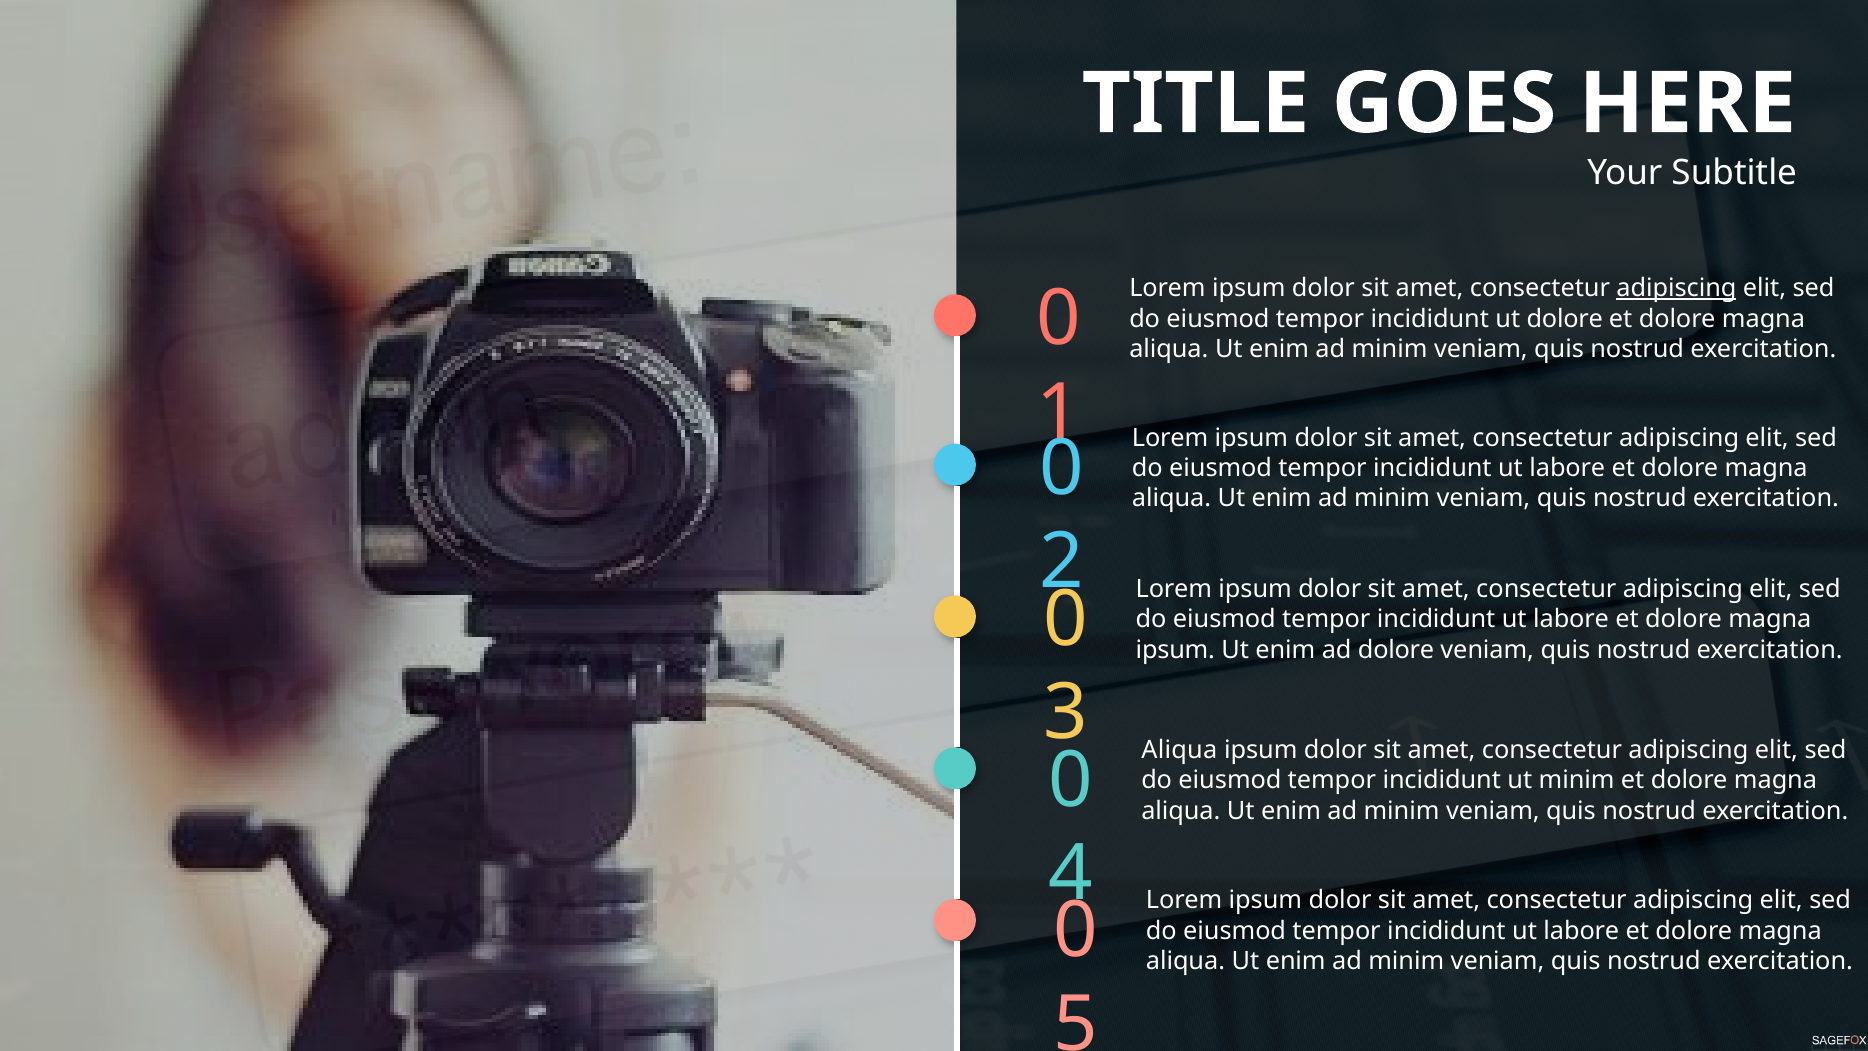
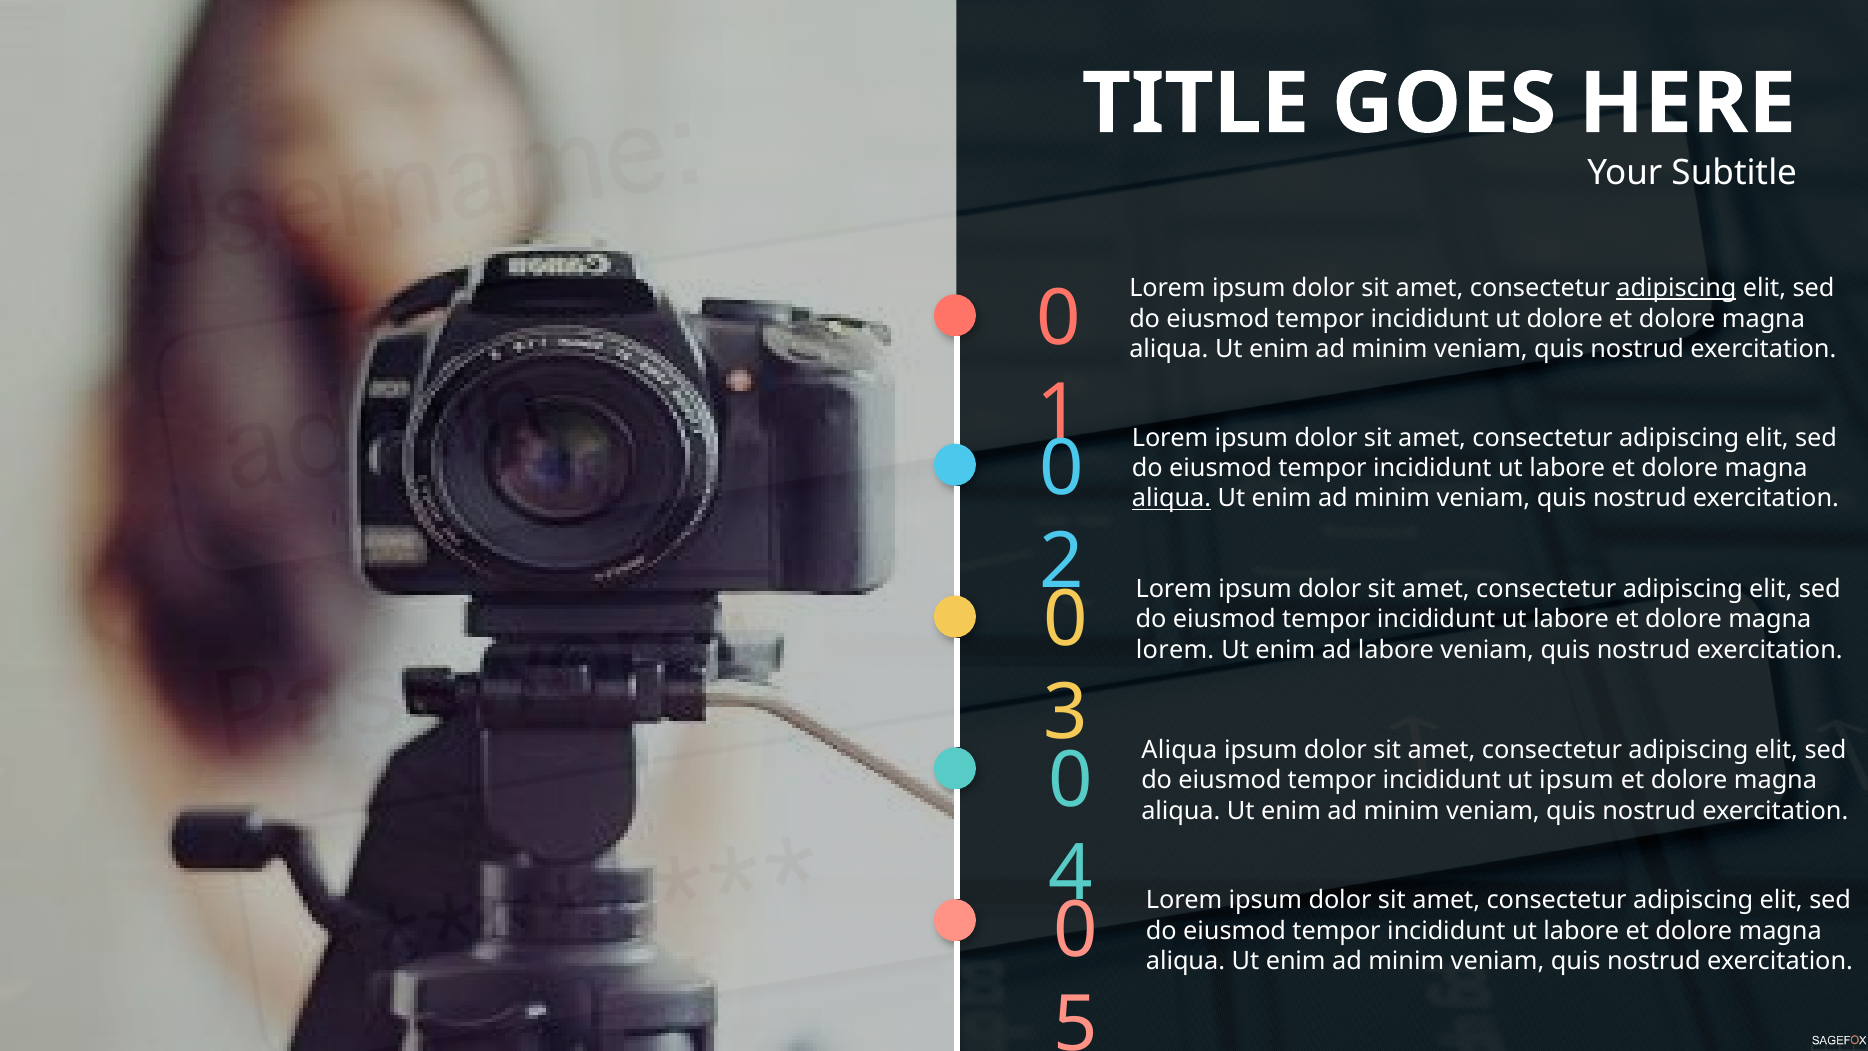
aliqua underline: none -> present (1172, 498)
ipsum: ipsum -> lorem (1175, 650)
ad dolore: dolore -> labore (1396, 650)
ut minim: minim -> ipsum (1576, 780)
